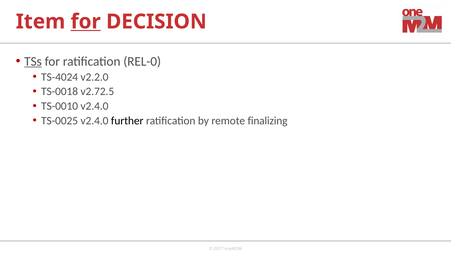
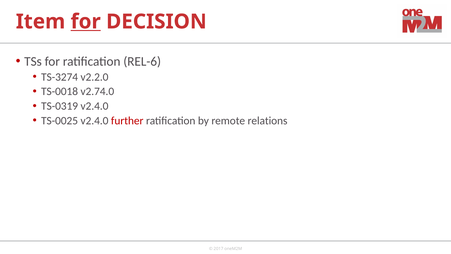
TSs underline: present -> none (33, 61)
REL-0: REL-0 -> REL-6 (142, 61)
TS-4024: TS-4024 -> TS-3274 (60, 77)
v2.72.5: v2.72.5 -> v2.74.0 (97, 91)
TS-0010: TS-0010 -> TS-0319 (60, 106)
further colour: black -> red (127, 120)
finalizing: finalizing -> relations (268, 120)
